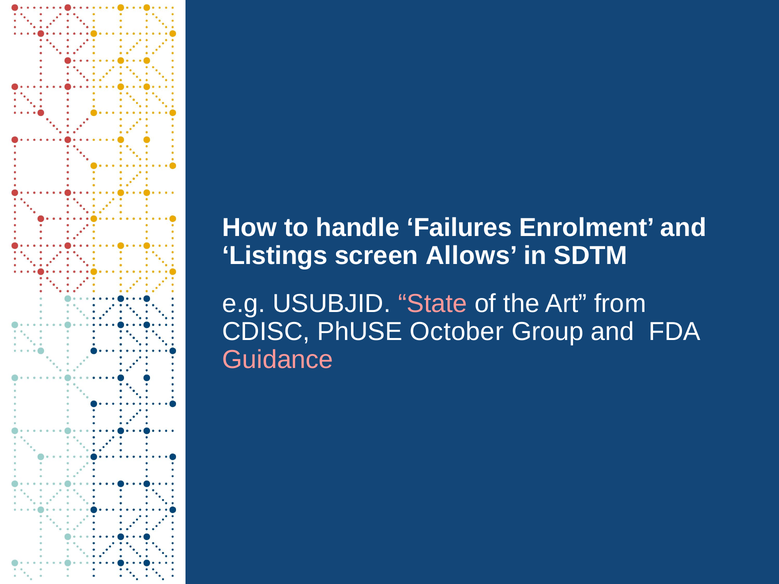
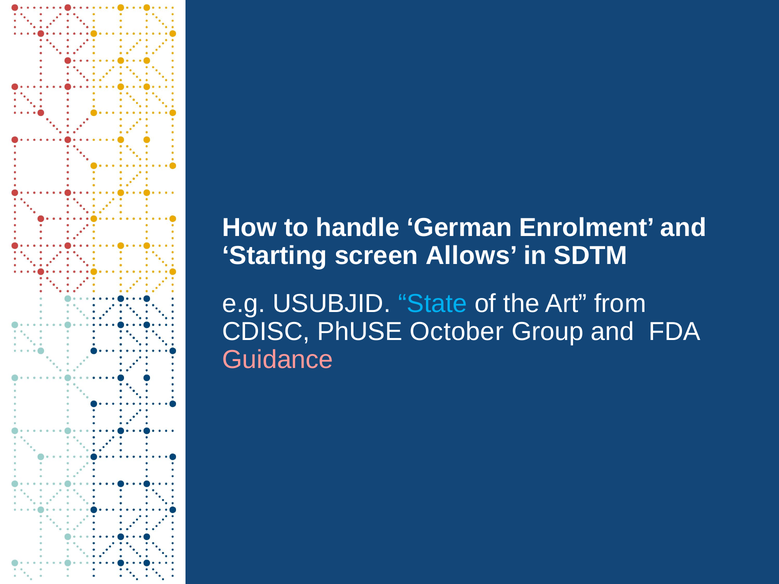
Failures: Failures -> German (459, 228)
Listings: Listings -> Starting (275, 256)
State colour: pink -> light blue (433, 304)
